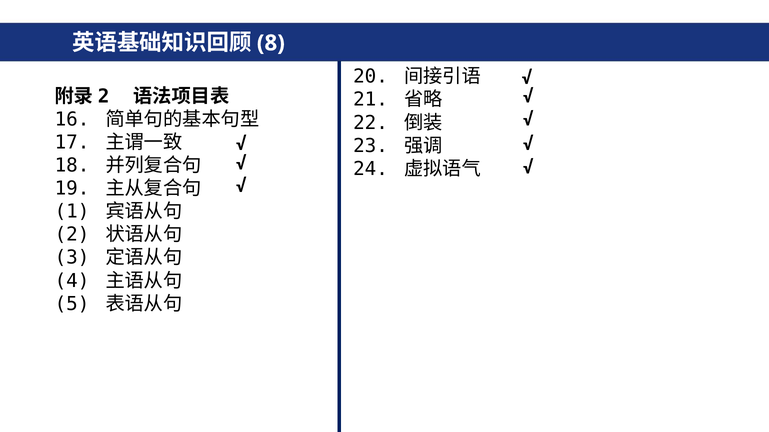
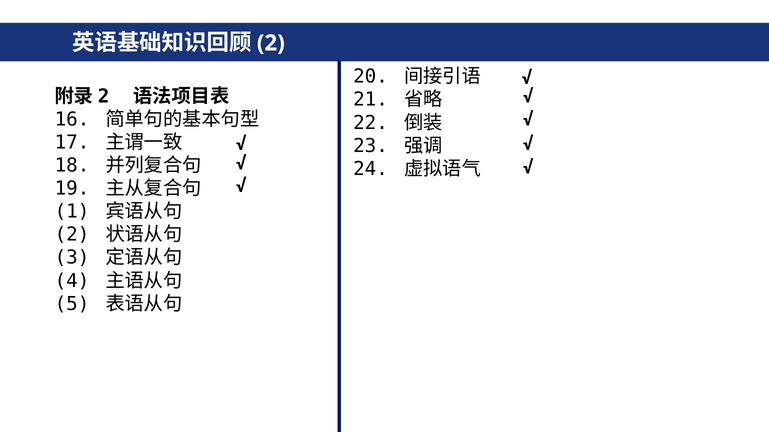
8: 8 -> 2 (271, 43)
